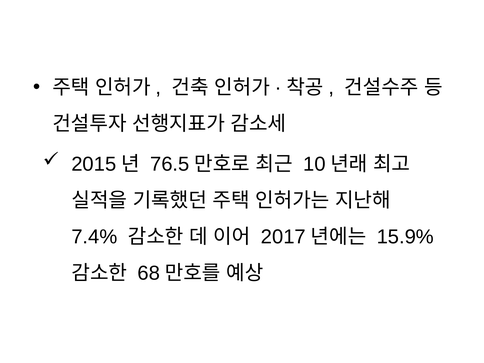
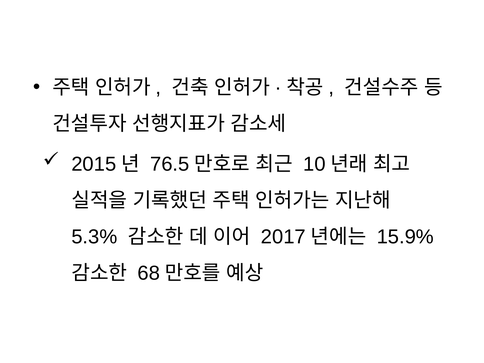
7.4%: 7.4% -> 5.3% (94, 237)
